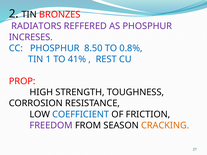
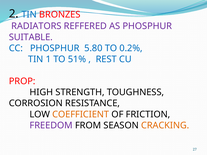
TIN colour: black -> blue (29, 15)
INCRESES: INCRESES -> SUITABLE (31, 37)
8.50: 8.50 -> 5.80 (93, 48)
0.8%: 0.8% -> 0.2% (131, 48)
41%: 41% -> 51% (77, 59)
COEFFICIENT colour: blue -> orange (81, 114)
